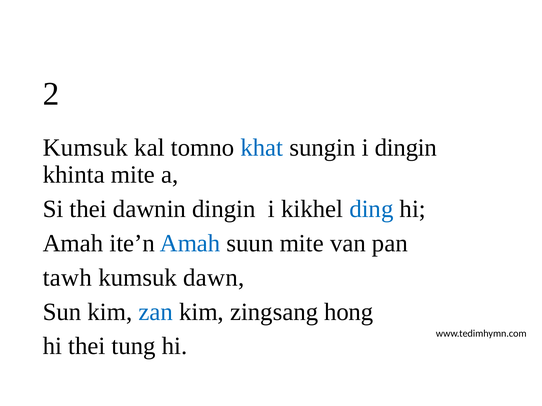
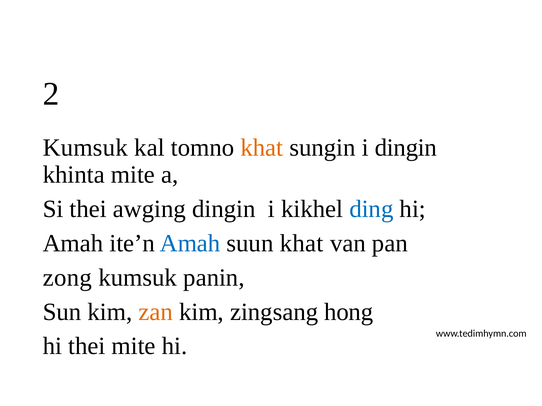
khat colour: blue -> orange (262, 148)
dawnin: dawnin -> awging (149, 209)
suun mite: mite -> khat (302, 243)
tawh: tawh -> zong (67, 278)
dawn: dawn -> panin (214, 278)
zan colour: blue -> orange (156, 312)
thei tung: tung -> mite (134, 347)
